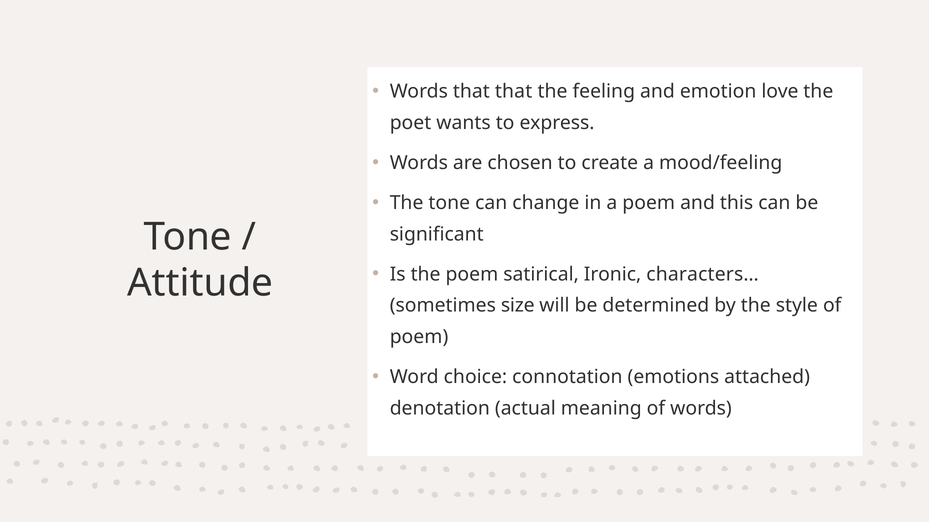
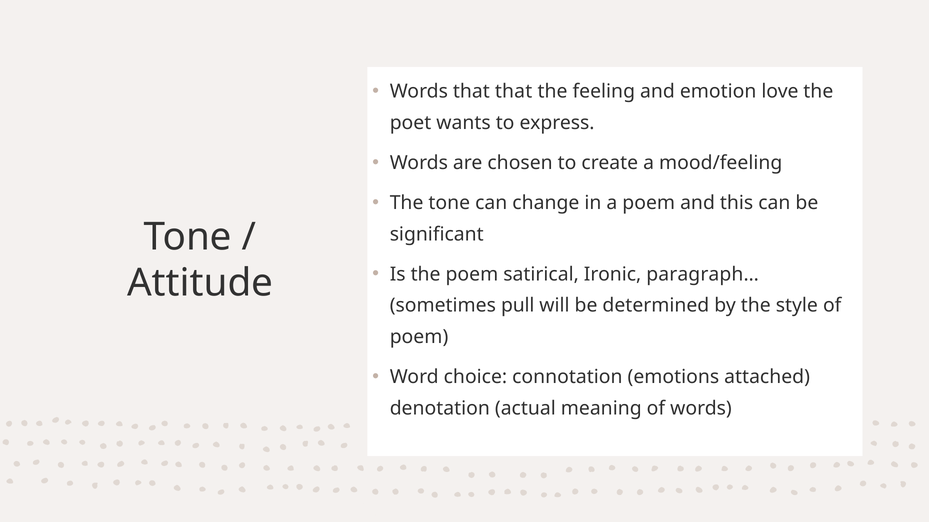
characters…: characters… -> paragraph… (703, 275)
size: size -> pull (518, 306)
